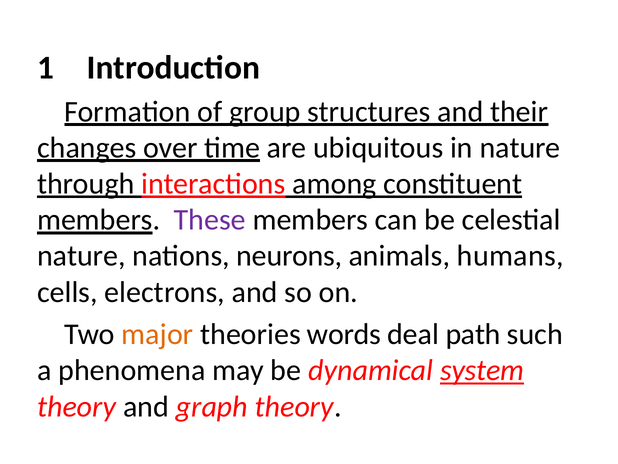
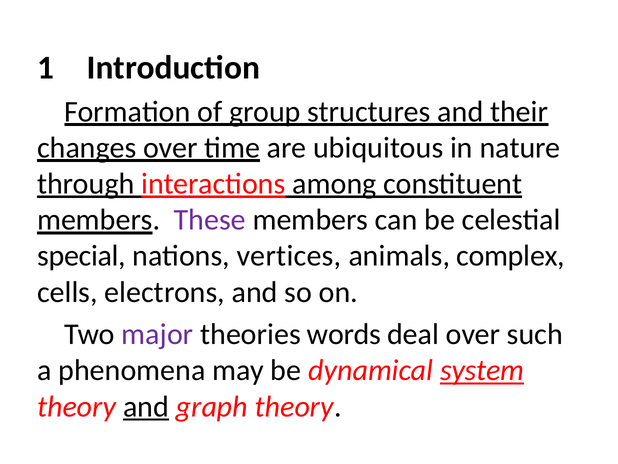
nature: nature -> special (81, 256)
neurons: neurons -> vertices (289, 256)
humans: humans -> complex (511, 256)
major colour: orange -> purple (157, 334)
deal path: path -> over (473, 334)
and underline: none -> present (146, 406)
